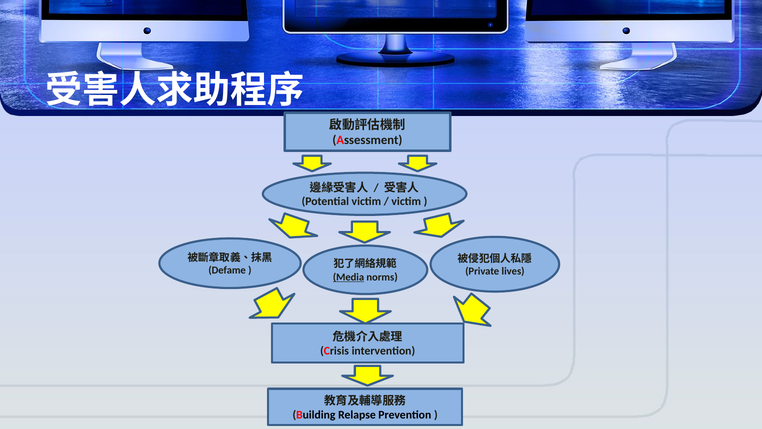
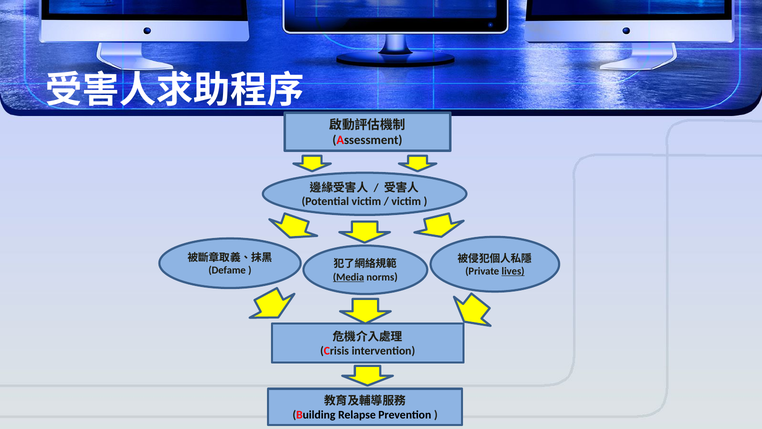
lives underline: none -> present (513, 271)
